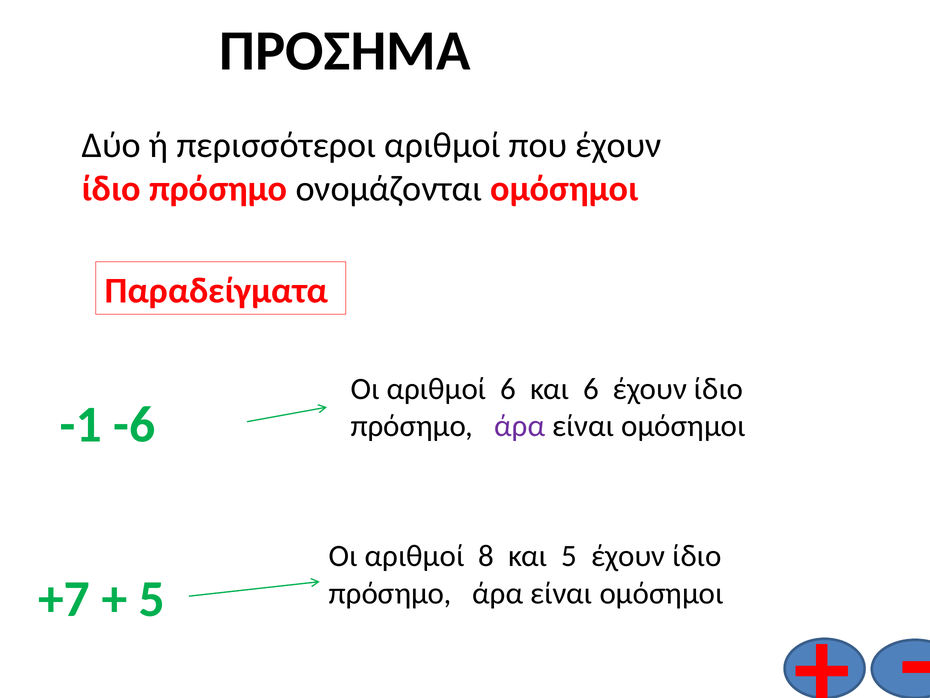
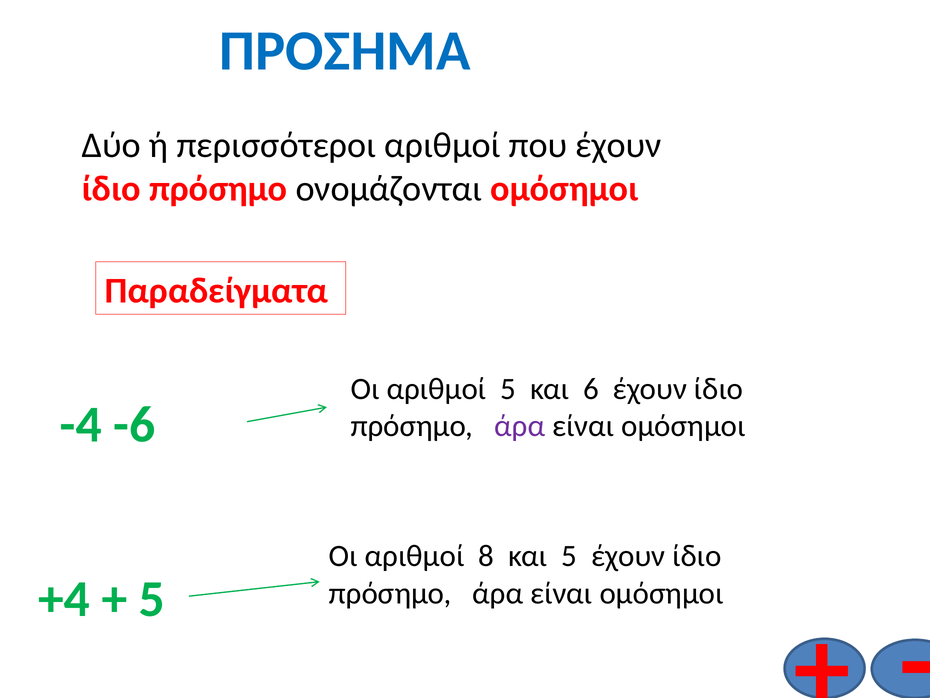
ΠΡΟΣΗΜΑ colour: black -> blue (345, 51)
αριθμοί 6: 6 -> 5 (508, 389)
-1: -1 -> -4 (81, 424)
+7: +7 -> +4 (64, 599)
